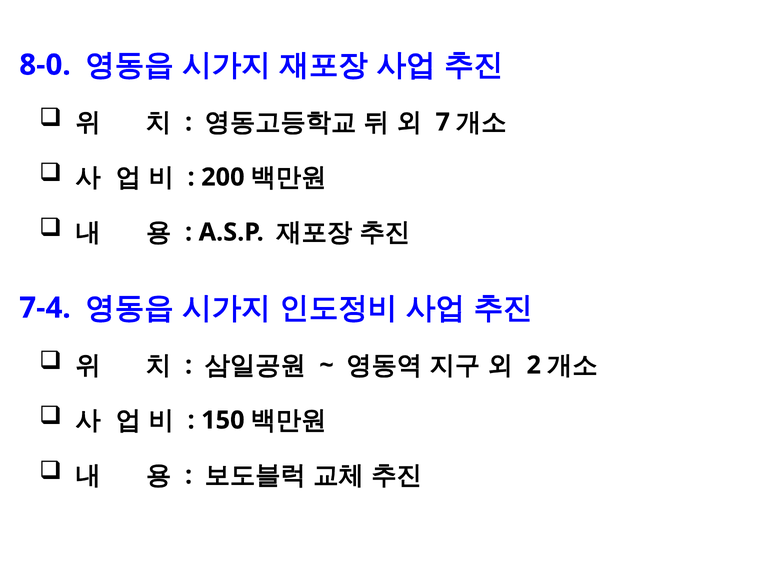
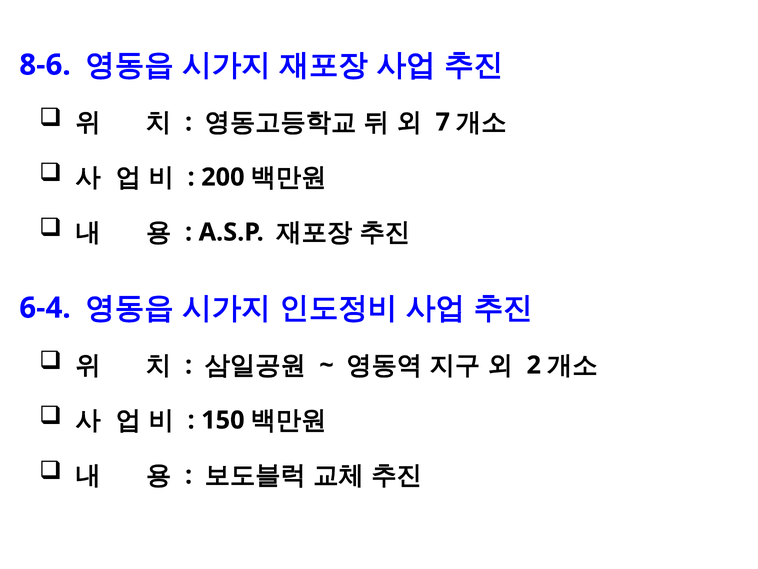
8-0: 8-0 -> 8-6 (45, 65)
7-4: 7-4 -> 6-4 (45, 308)
